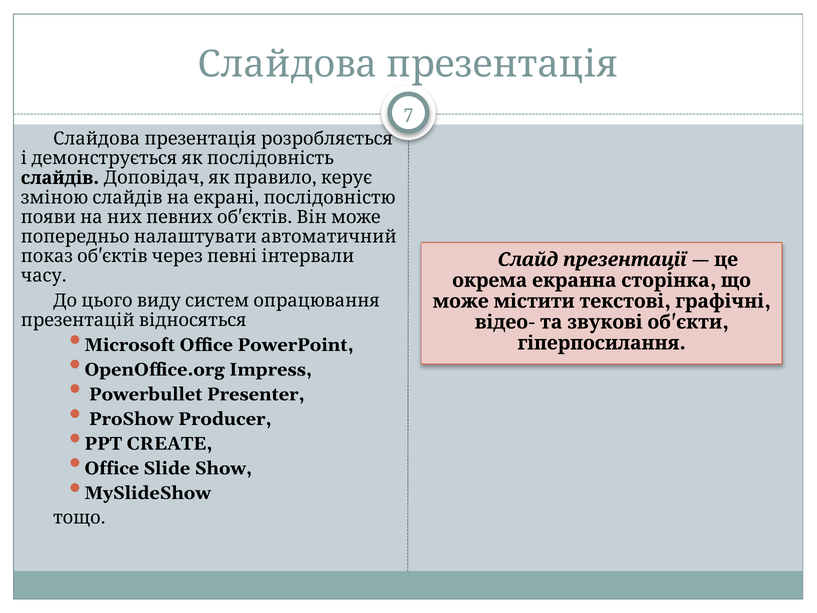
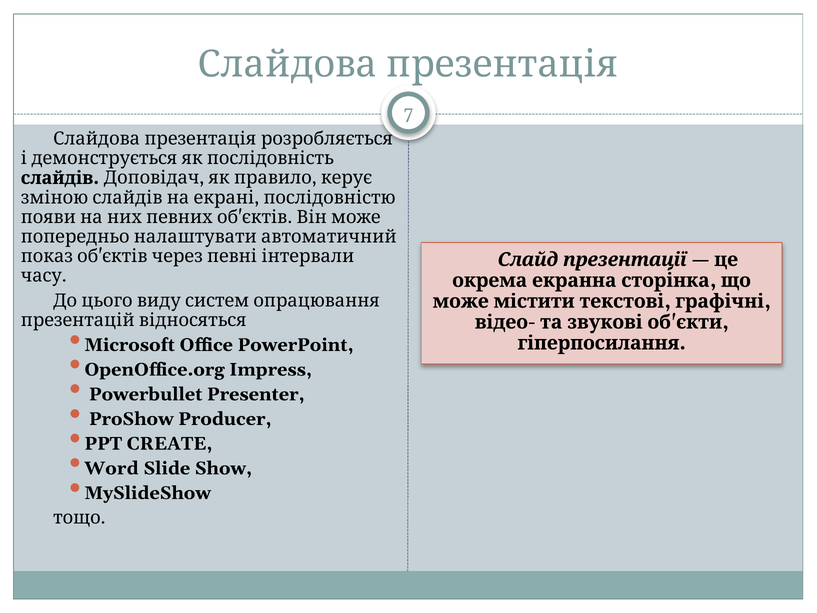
Office: Office -> Word (112, 468)
